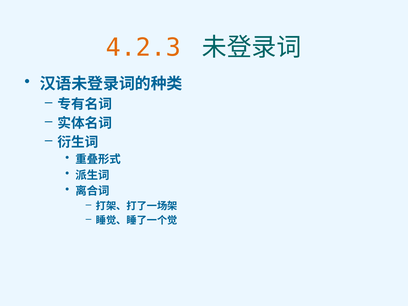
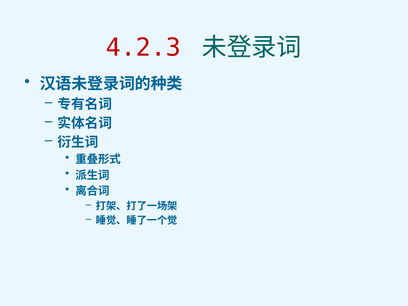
4.2.3 colour: orange -> red (143, 48)
